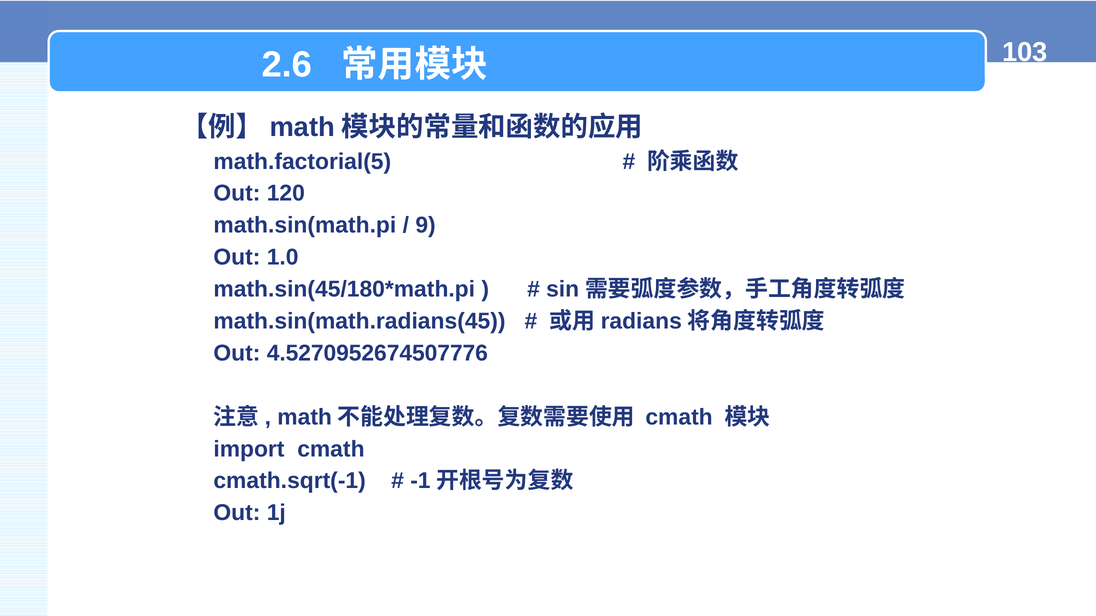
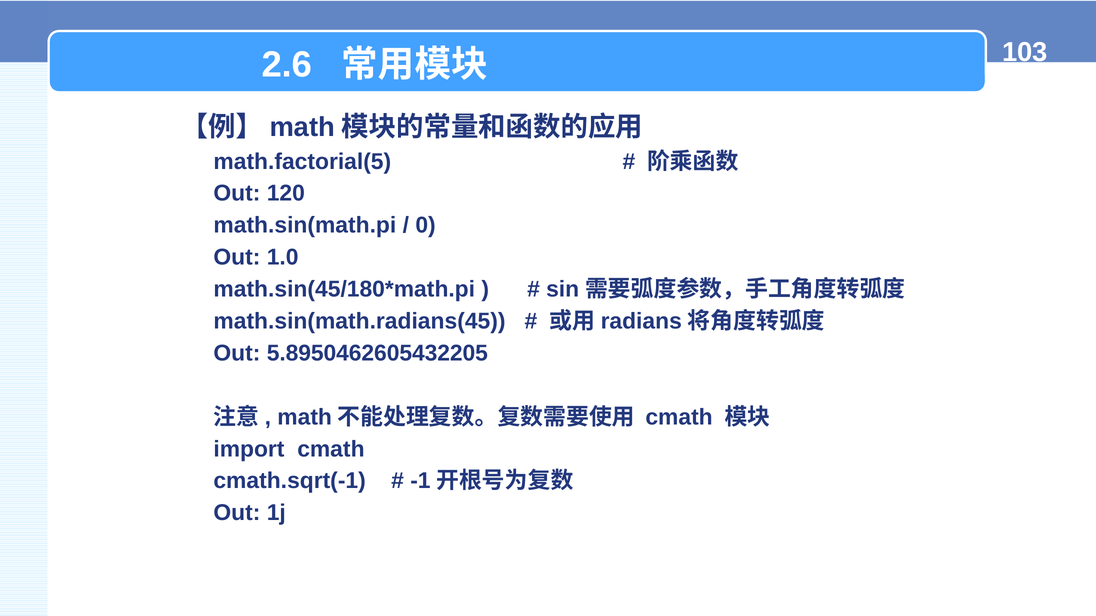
9: 9 -> 0 (426, 226)
4.5270952674507776: 4.5270952674507776 -> 5.8950462605432205 (377, 353)
